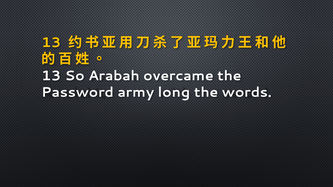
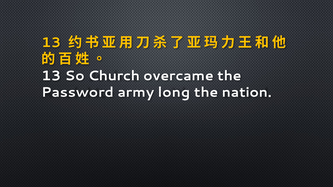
Arabah: Arabah -> Church (114, 76)
words: words -> nation (247, 93)
